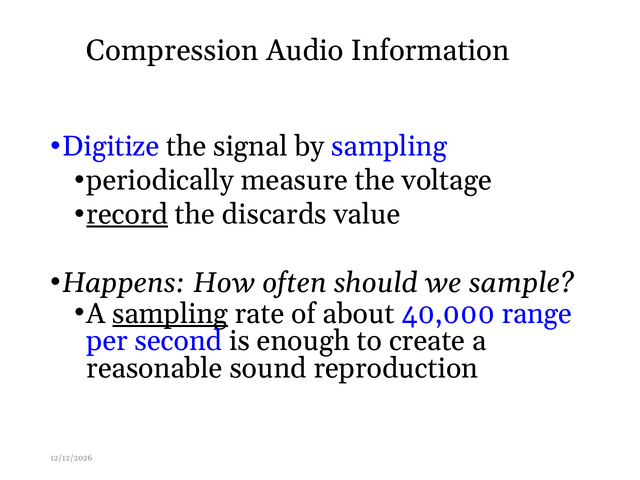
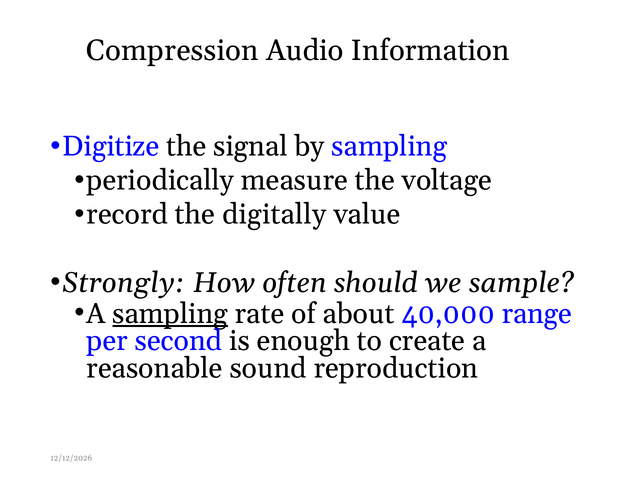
record underline: present -> none (127, 214)
discards: discards -> digitally (274, 214)
Happens: Happens -> Strongly (124, 283)
